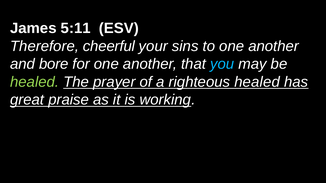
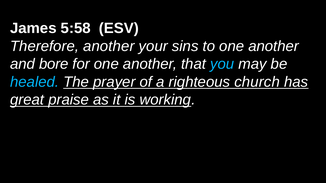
5:11: 5:11 -> 5:58 (76, 28)
Therefore cheerful: cheerful -> another (109, 46)
healed colour: light green -> light blue (35, 82)
righteous healed: healed -> church (257, 82)
